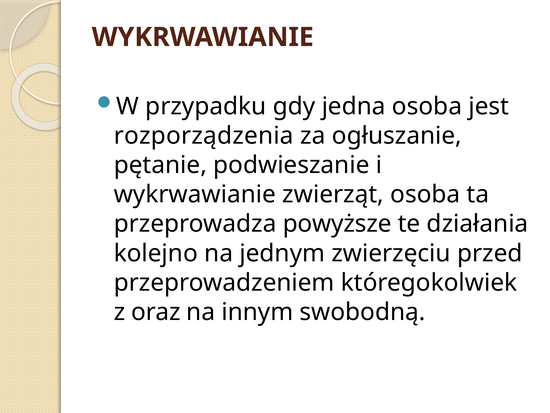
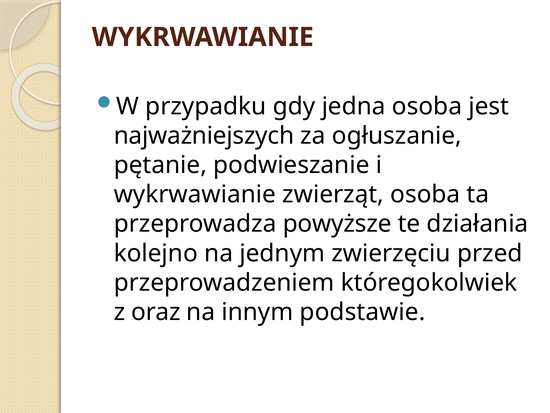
rozporządzenia: rozporządzenia -> najważniejszych (204, 136)
swobodną: swobodną -> podstawie (363, 312)
